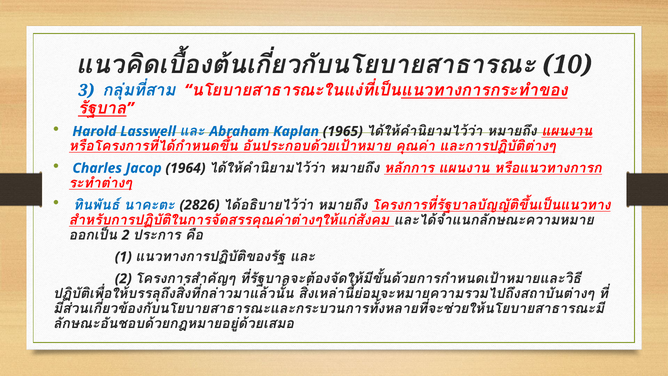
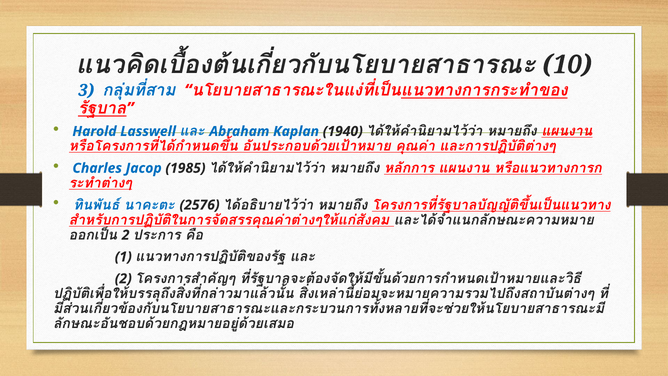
1965: 1965 -> 1940 (343, 131)
1964: 1964 -> 1985 (185, 168)
2826: 2826 -> 2576 (200, 205)
